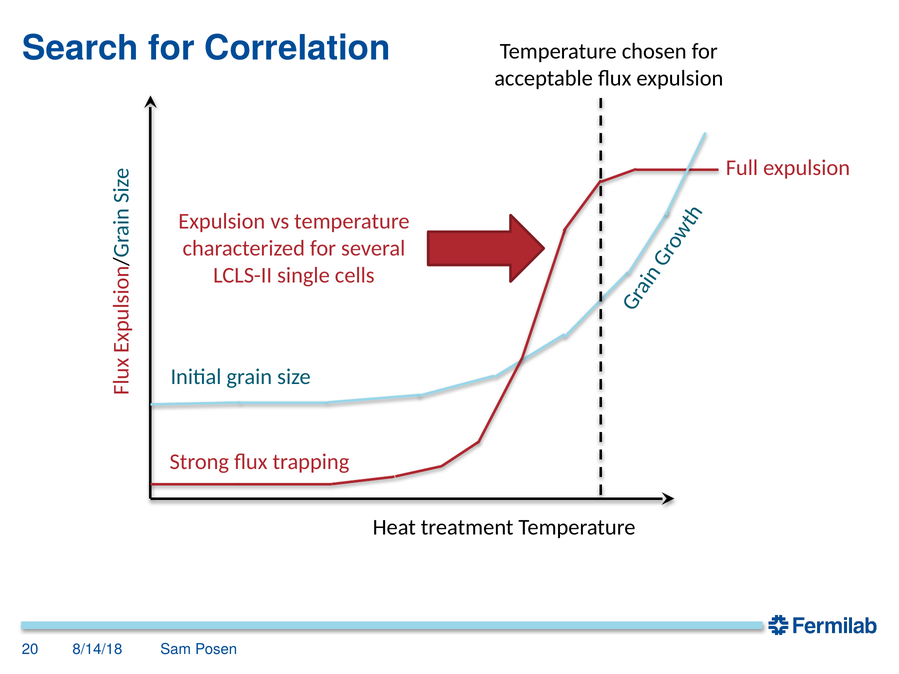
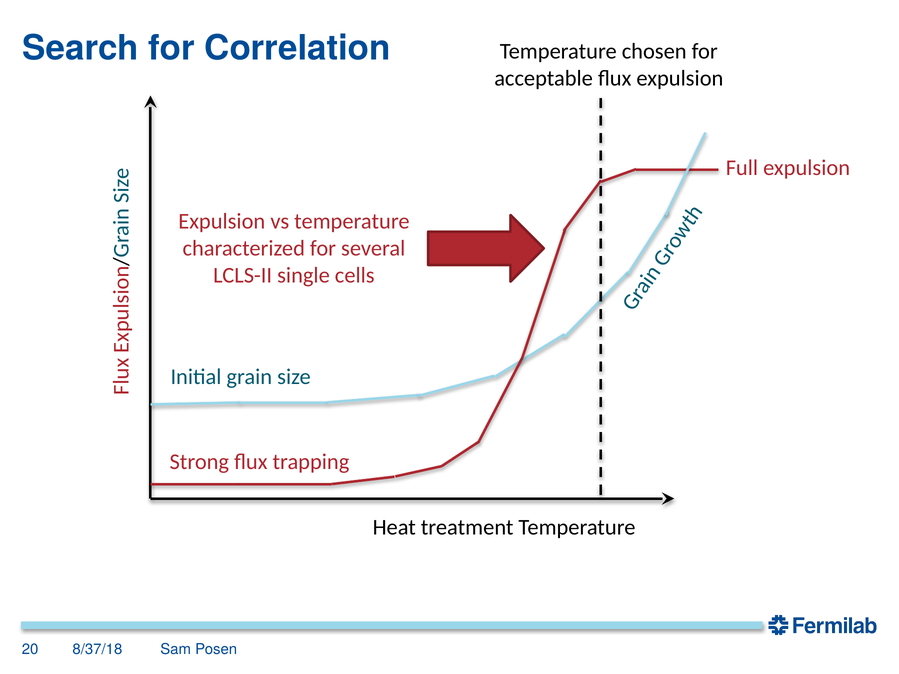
8/14/18: 8/14/18 -> 8/37/18 (97, 649)
